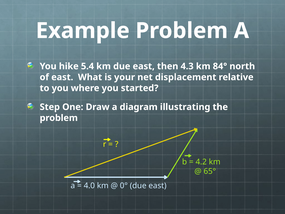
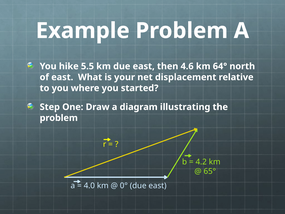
5.4: 5.4 -> 5.5 (87, 66)
4.3: 4.3 -> 4.6 (187, 66)
84°: 84° -> 64° (220, 66)
